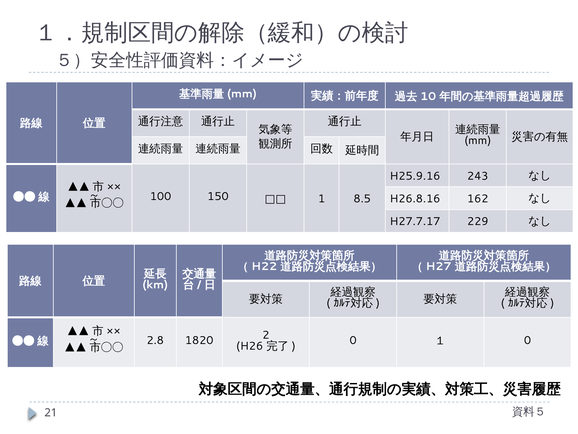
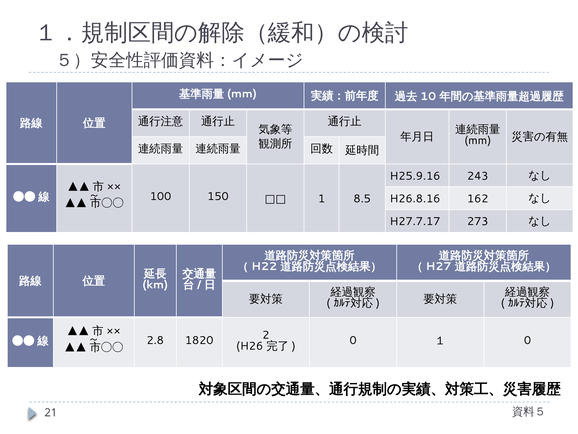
229: 229 -> 273 (478, 221)
